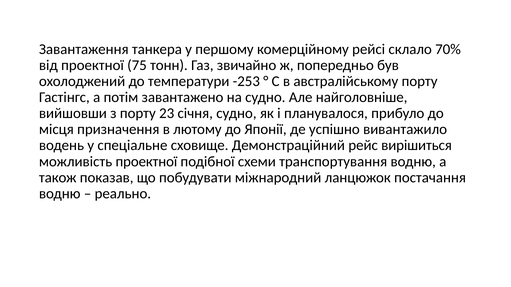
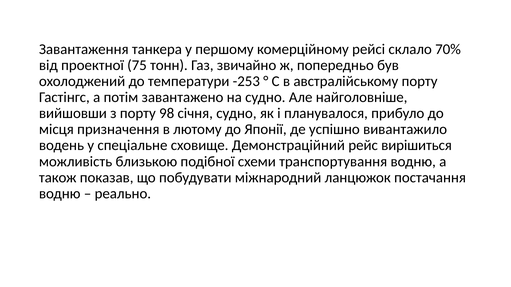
23: 23 -> 98 (167, 113)
можливість проектної: проектної -> близькою (146, 162)
